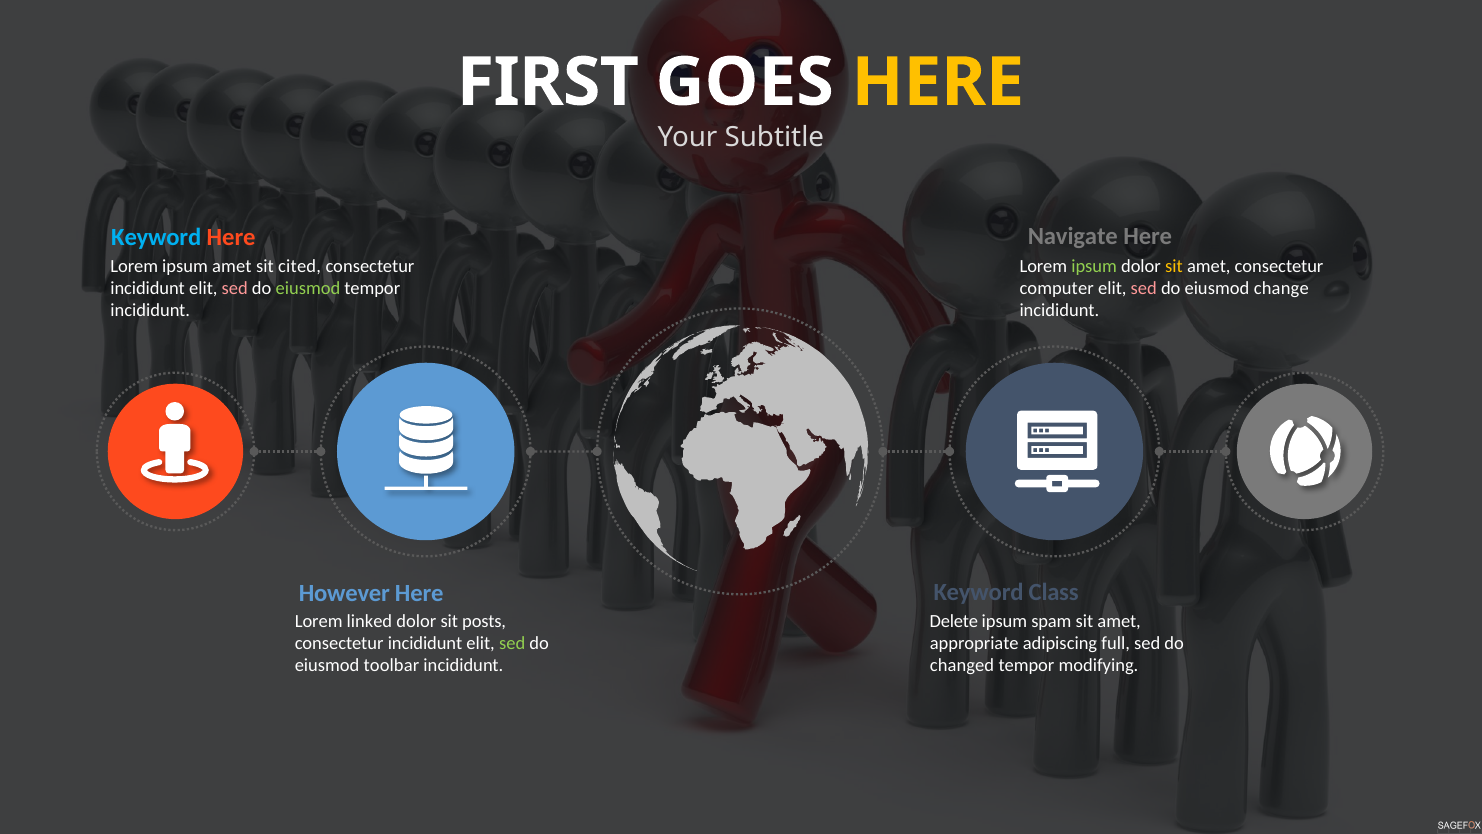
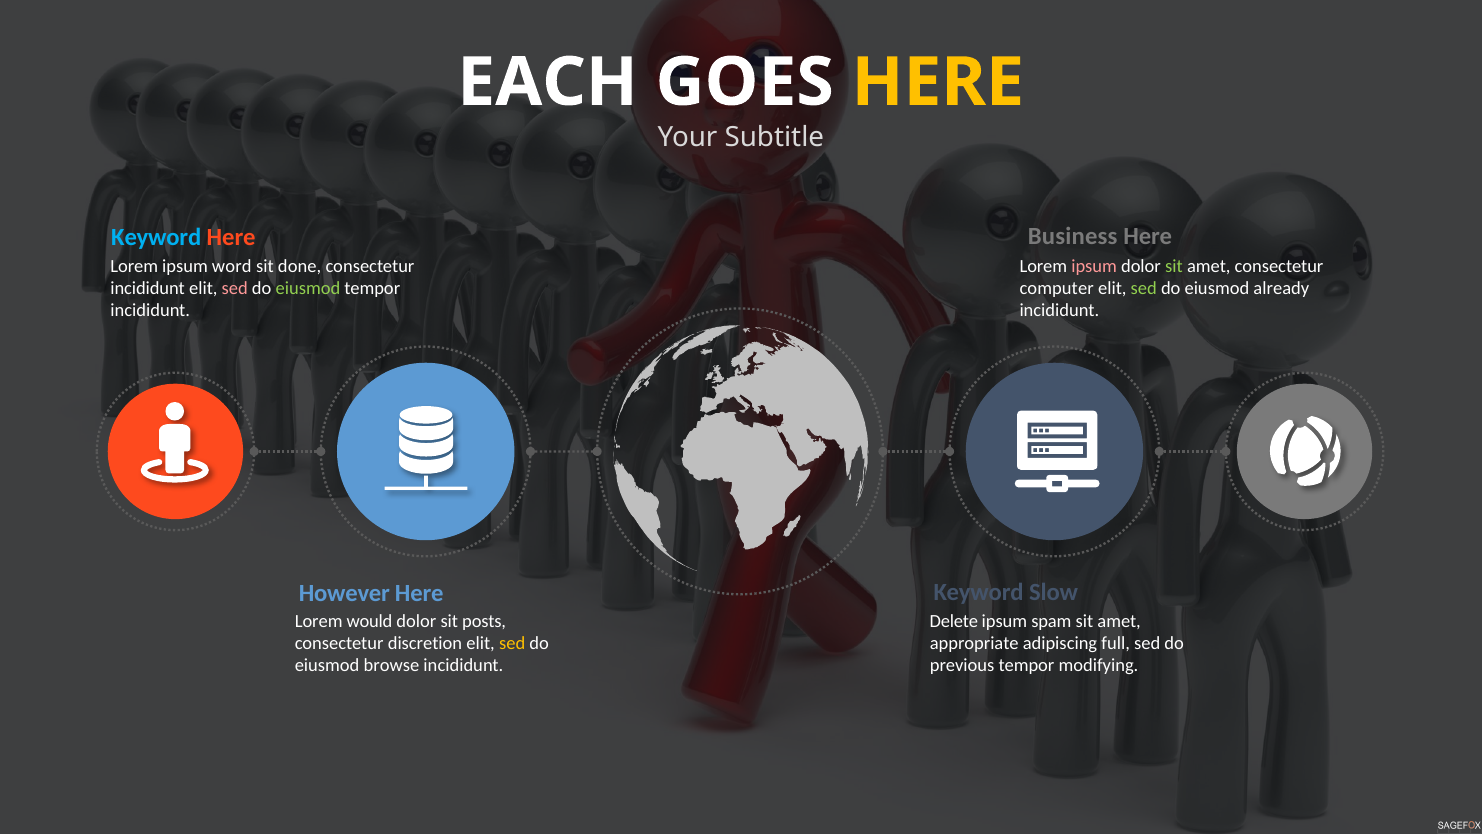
FIRST: FIRST -> EACH (548, 82)
Navigate: Navigate -> Business (1073, 236)
ipsum amet: amet -> word (232, 266)
cited: cited -> done (300, 266)
ipsum colour: light green -> pink (1094, 266)
sit colour: yellow -> light green (1174, 266)
sed colour: pink -> light green (1144, 288)
change: change -> already (1281, 288)
Class: Class -> Slow (1054, 592)
linked: linked -> would (369, 621)
incididunt: incididunt -> discretion (425, 643)
sed colour: light green -> yellow (512, 643)
toolbar: toolbar -> browse (391, 666)
changed: changed -> previous (962, 666)
